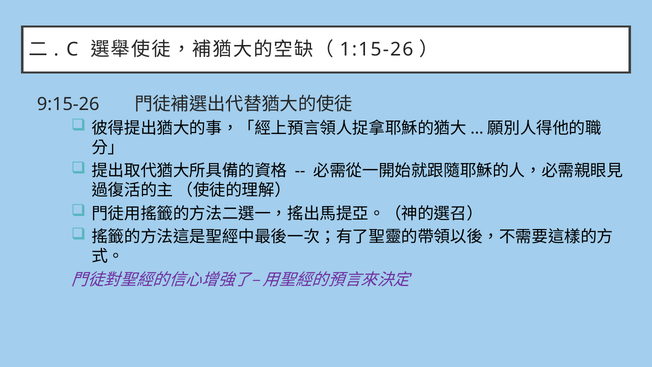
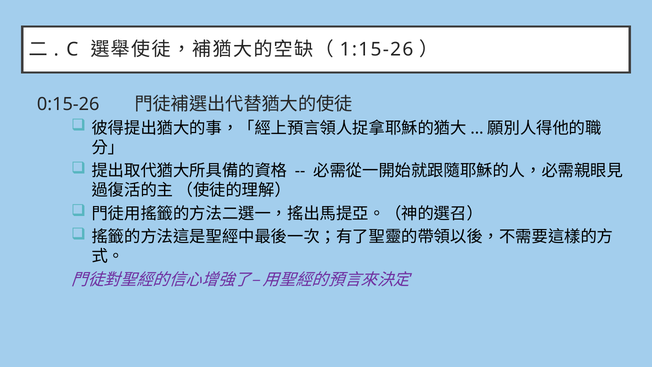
9:15-26: 9:15-26 -> 0:15-26 (68, 104)
